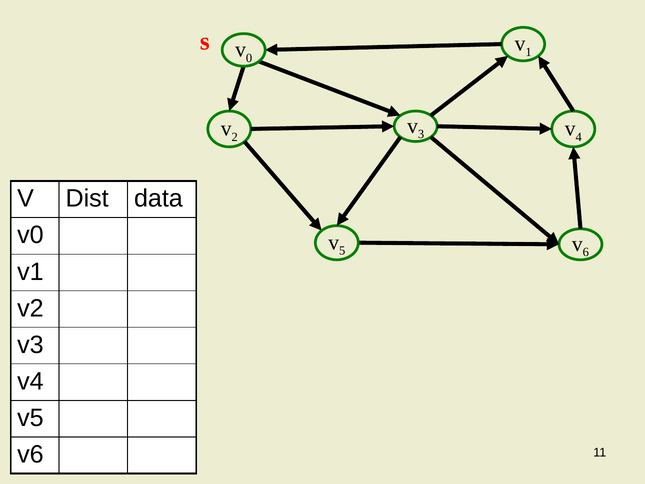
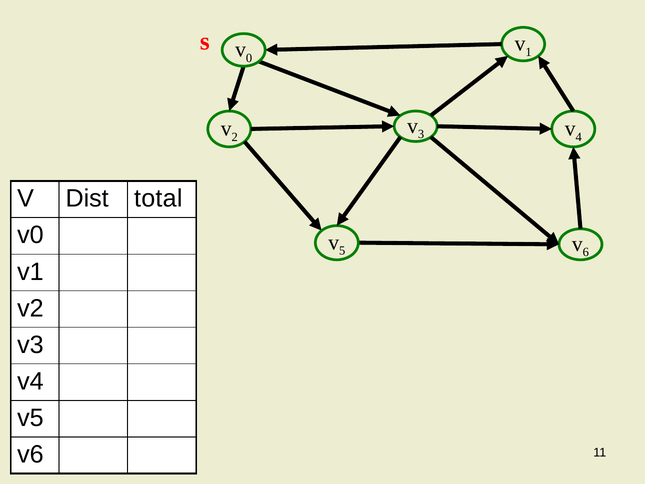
data: data -> total (158, 199)
